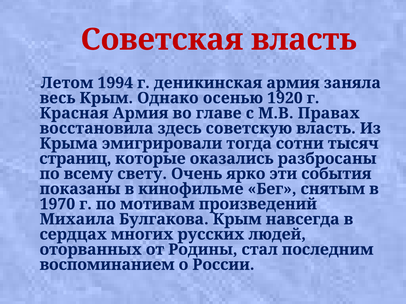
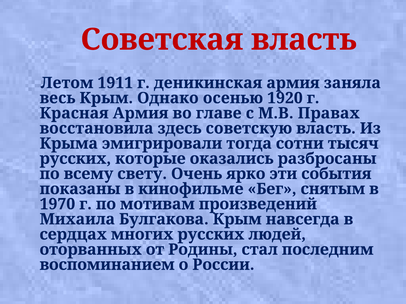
1994: 1994 -> 1911 (115, 83)
страниц: страниц -> русских (75, 159)
